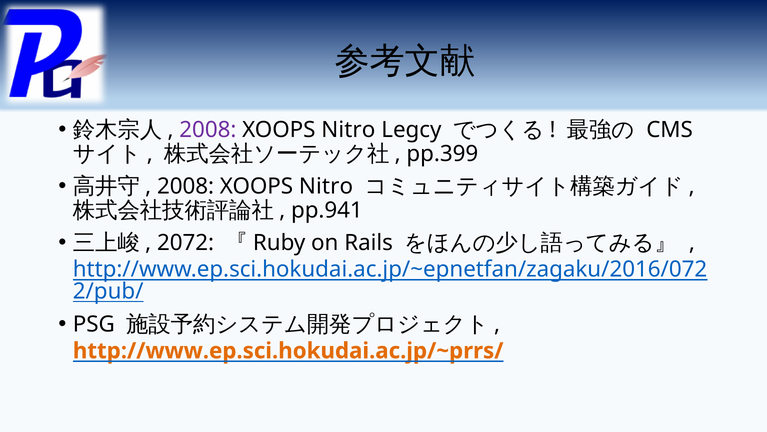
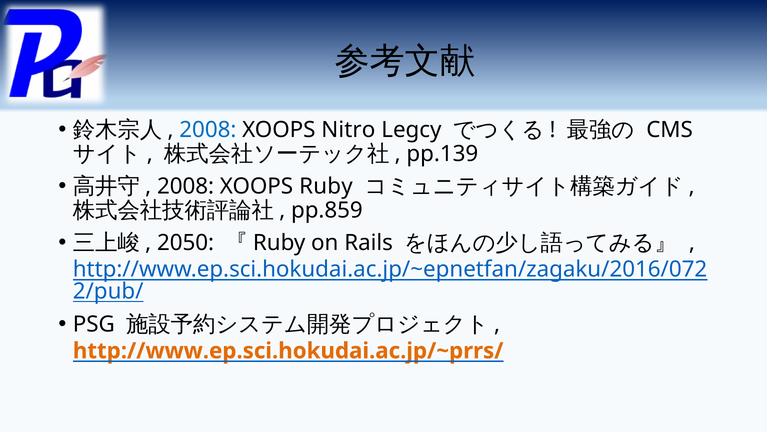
2008 colour: purple -> blue (208, 130)
pp.399: pp.399 -> pp.139 (442, 154)
Nitro: Nitro -> Ruby (326, 186)
pp.941: pp.941 -> pp.859 (327, 210)
2072: 2072 -> 2050 (186, 242)
